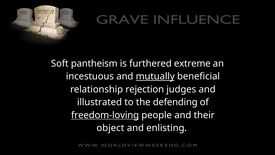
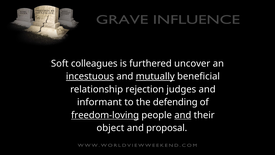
pantheism: pantheism -> colleagues (94, 63)
extreme: extreme -> uncover (192, 63)
incestuous underline: none -> present (90, 76)
illustrated: illustrated -> informant (99, 102)
and underline: none -> present (183, 115)
enlisting: enlisting -> proposal (167, 128)
